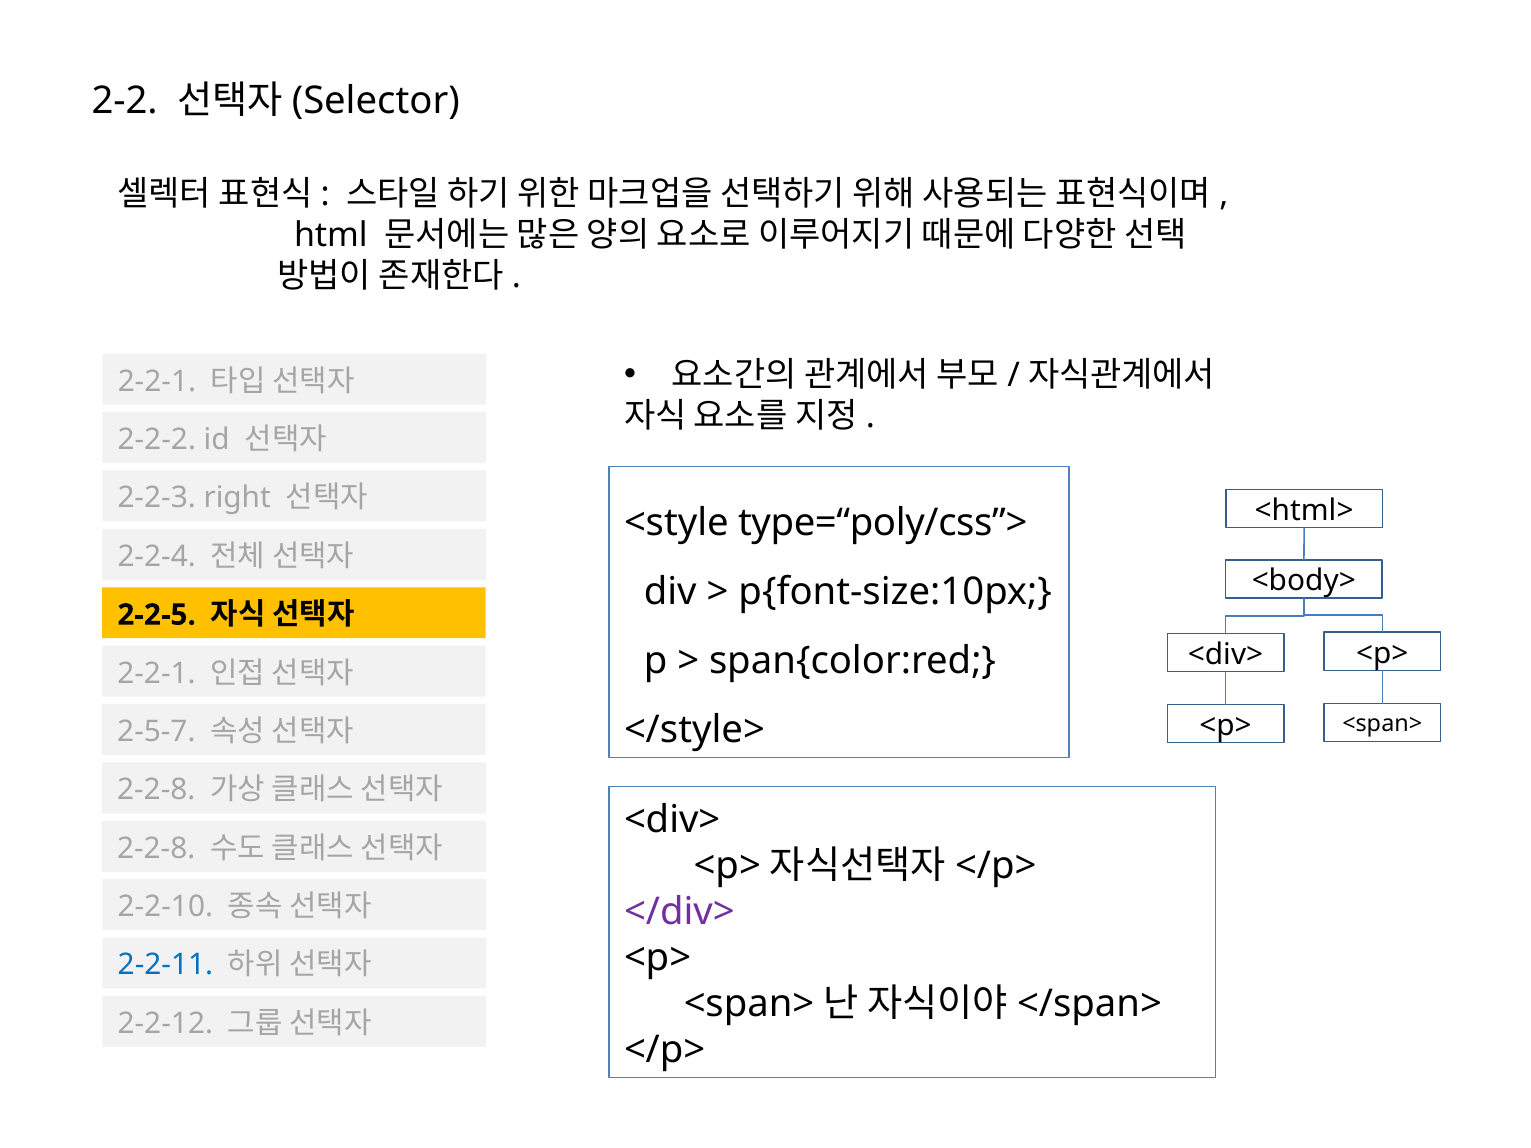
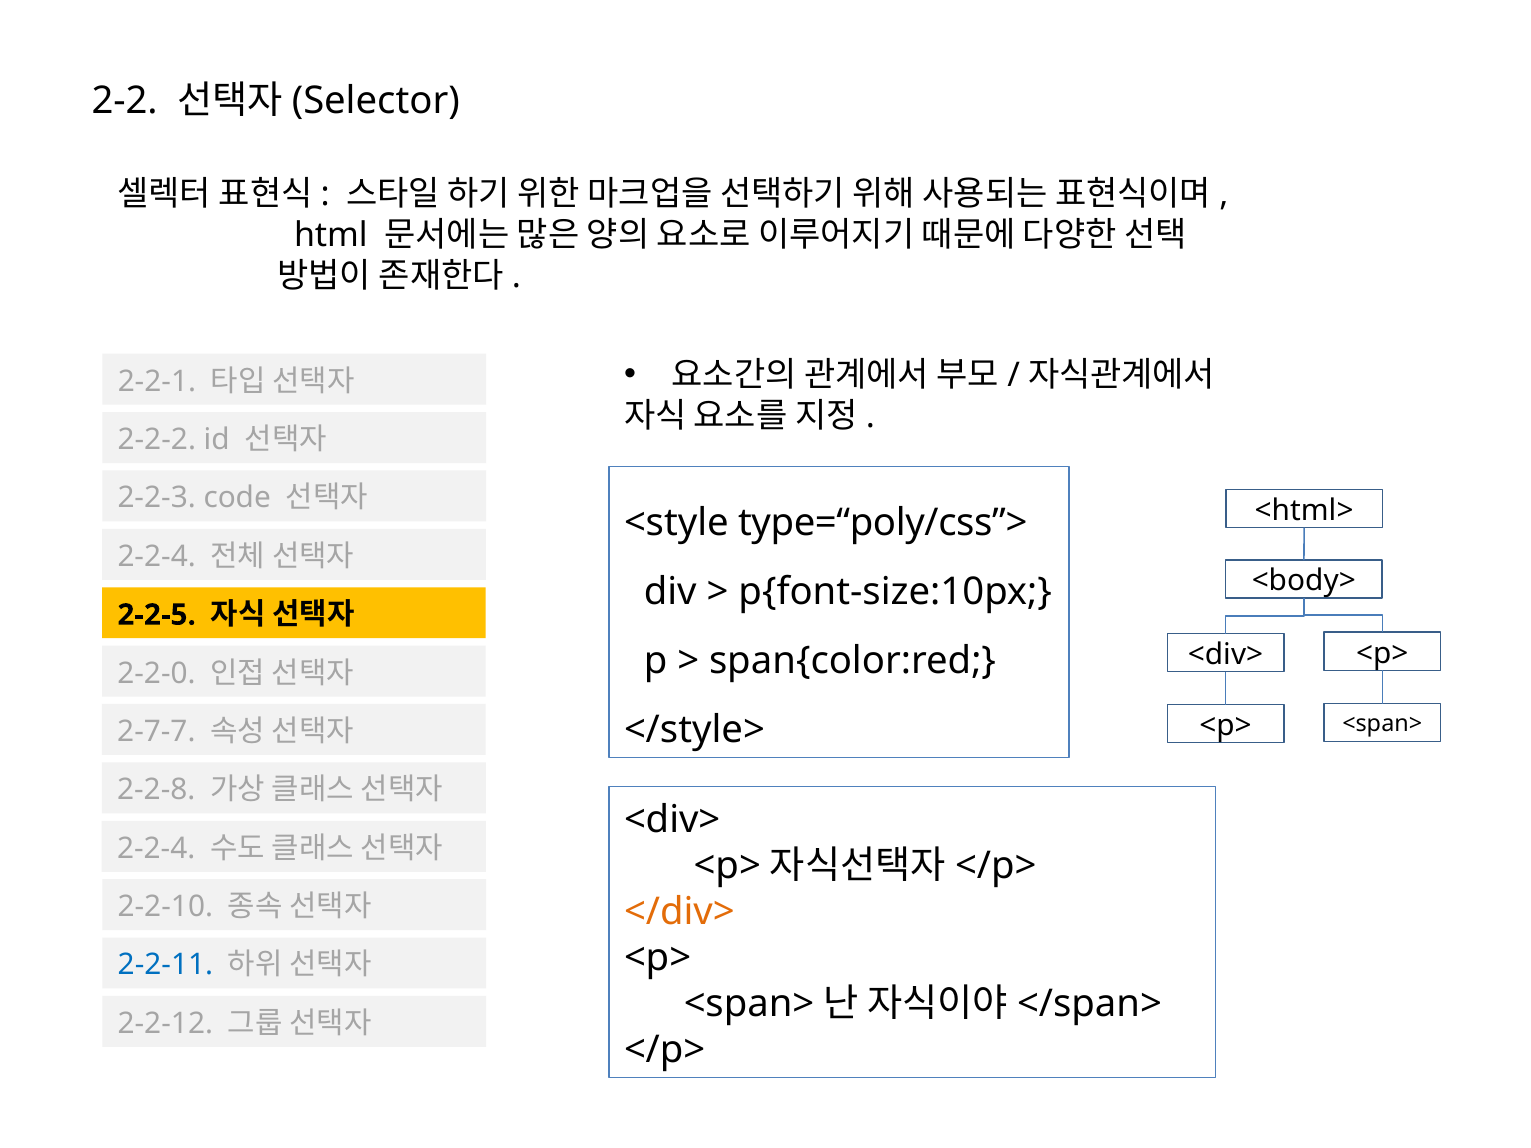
right: right -> code (237, 498)
2-2-1: 2-2-1 -> 2-2-0 (156, 673)
2-5-7: 2-5-7 -> 2-7-7 (156, 732)
2-2-8: 2-2-8 -> 2-2-4 (156, 849)
</div> colour: purple -> orange (679, 912)
